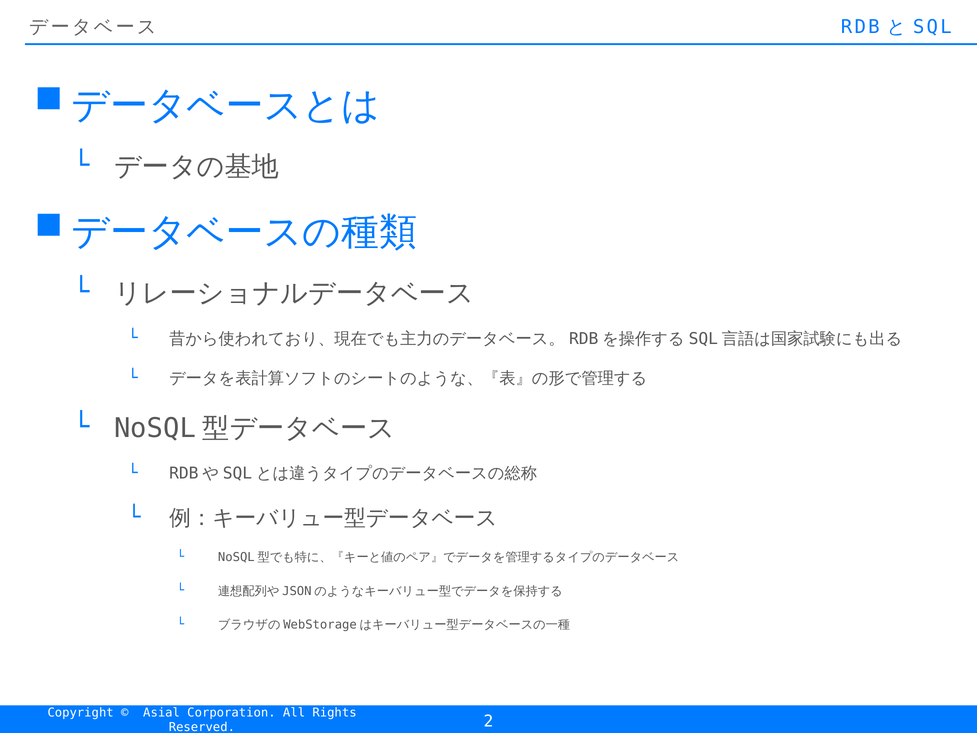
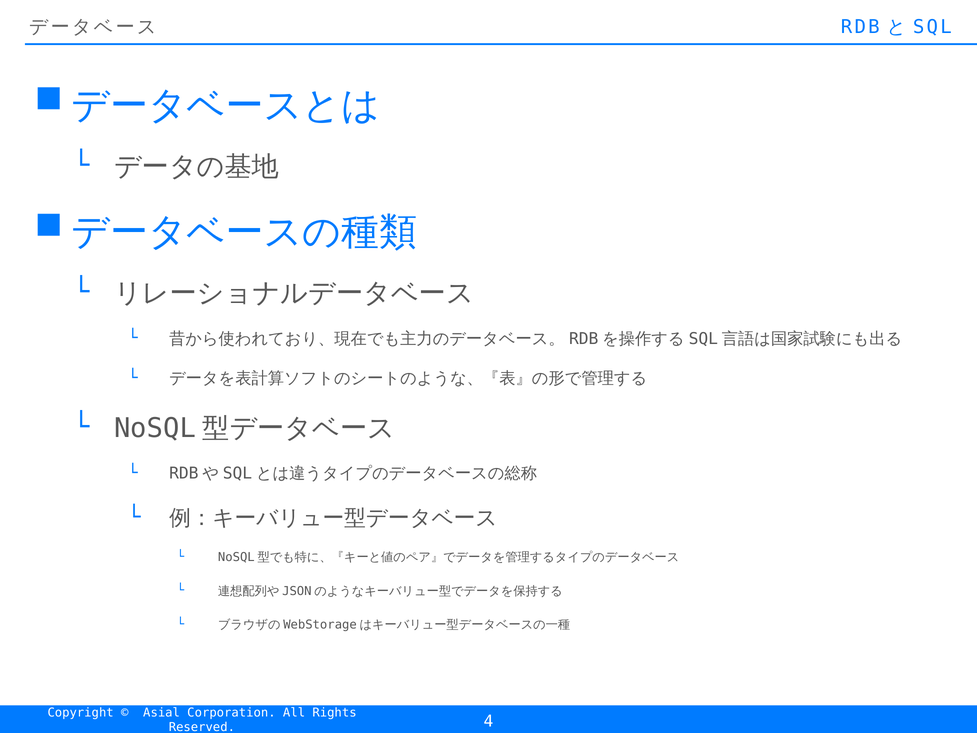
2: 2 -> 4 (489, 721)
